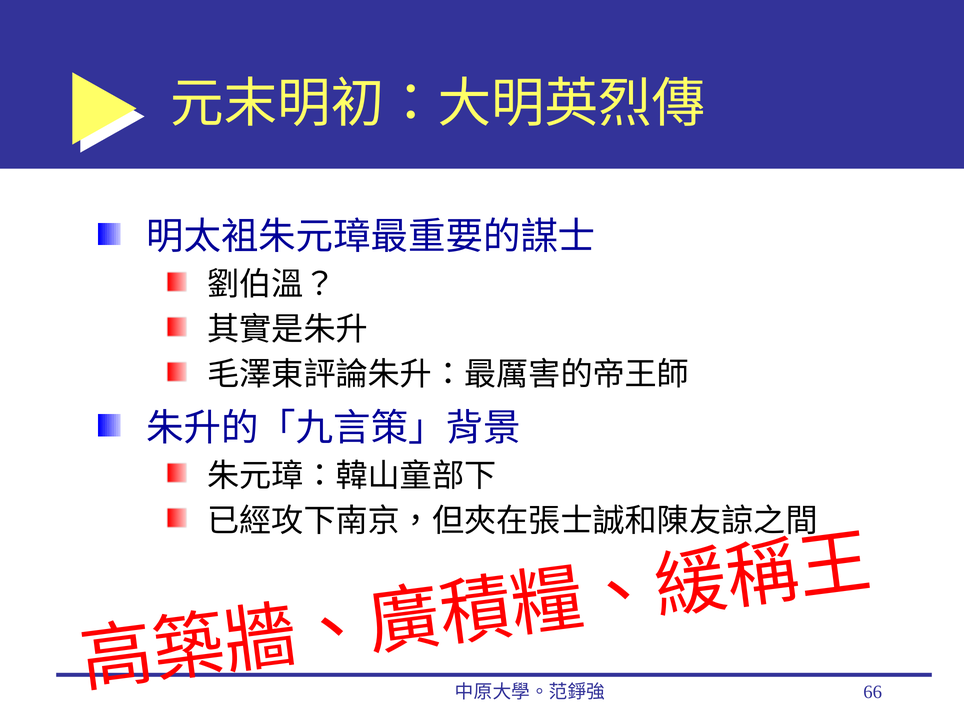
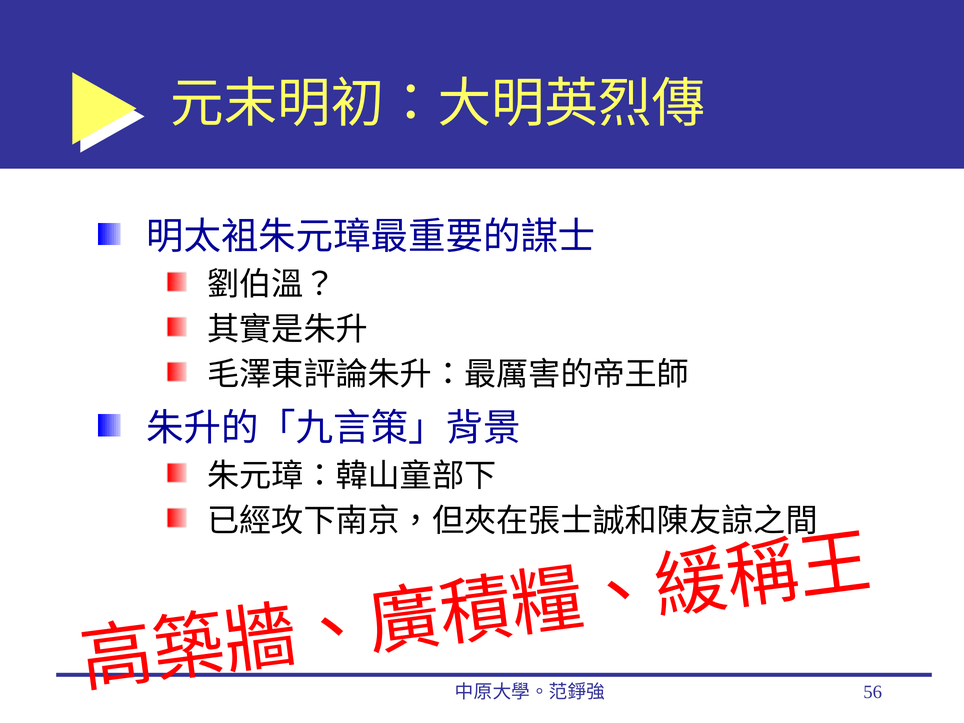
66: 66 -> 56 (873, 692)
